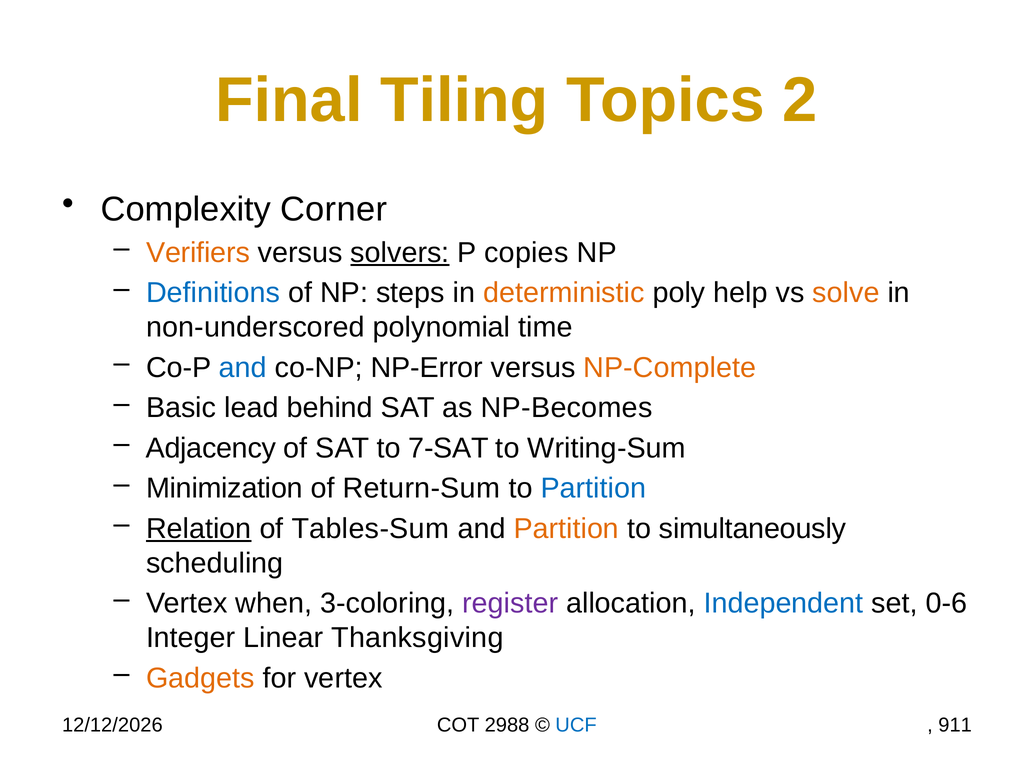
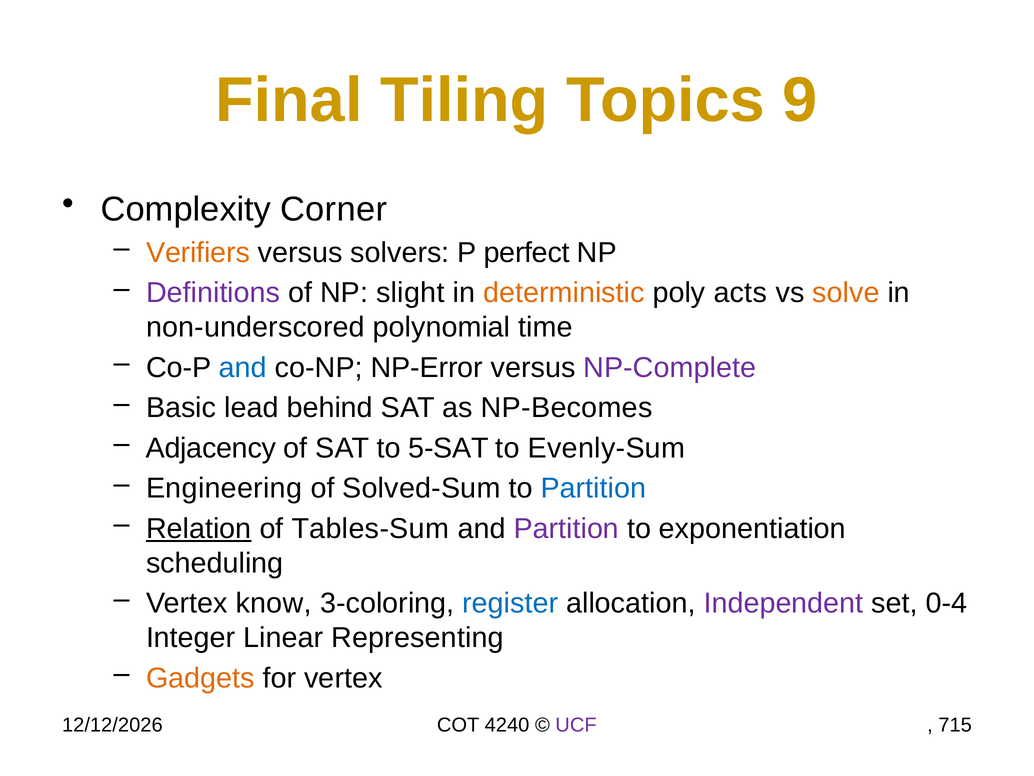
2: 2 -> 9 (800, 100)
solvers underline: present -> none (400, 252)
copies: copies -> perfect (527, 252)
Definitions colour: blue -> purple (213, 293)
steps: steps -> slight (410, 293)
help: help -> acts (740, 293)
NP-Complete colour: orange -> purple (670, 367)
7-SAT: 7-SAT -> 5-SAT (448, 448)
Writing-Sum: Writing-Sum -> Evenly-Sum (606, 448)
Minimization: Minimization -> Engineering (224, 488)
Return-Sum: Return-Sum -> Solved-Sum (421, 488)
Partition colour: orange -> purple (566, 528)
simultaneously: simultaneously -> exponentiation (752, 528)
when: when -> know (274, 603)
register colour: purple -> blue (510, 603)
Independent colour: blue -> purple (783, 603)
0-6: 0-6 -> 0-4 (947, 603)
Thanksgiving: Thanksgiving -> Representing (417, 637)
2988: 2988 -> 4240 (507, 725)
UCF colour: blue -> purple (576, 725)
911: 911 -> 715 (955, 725)
